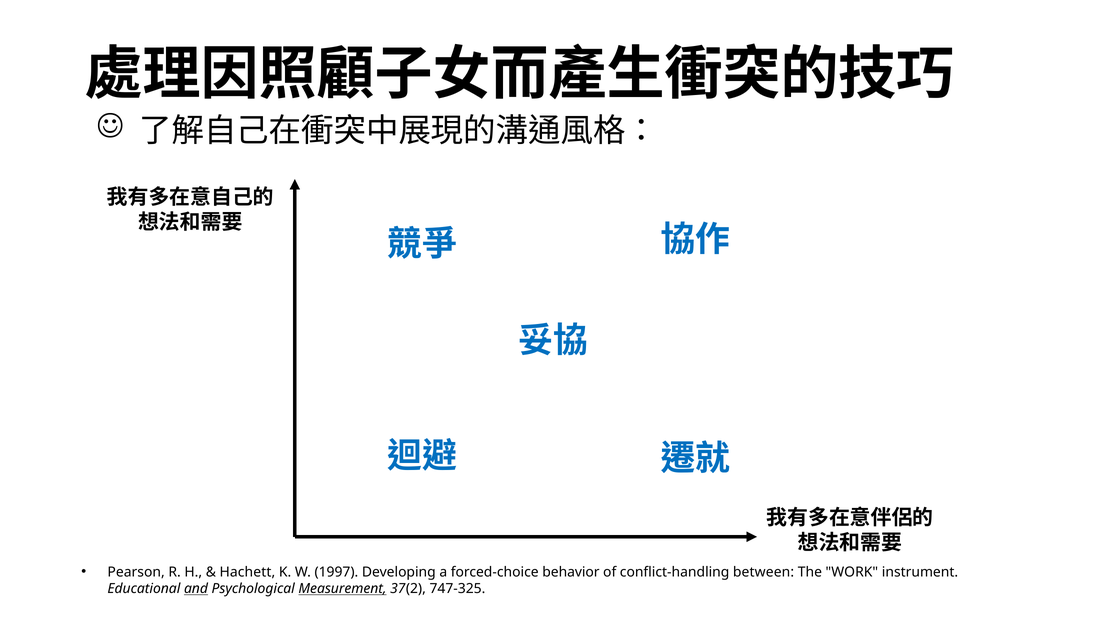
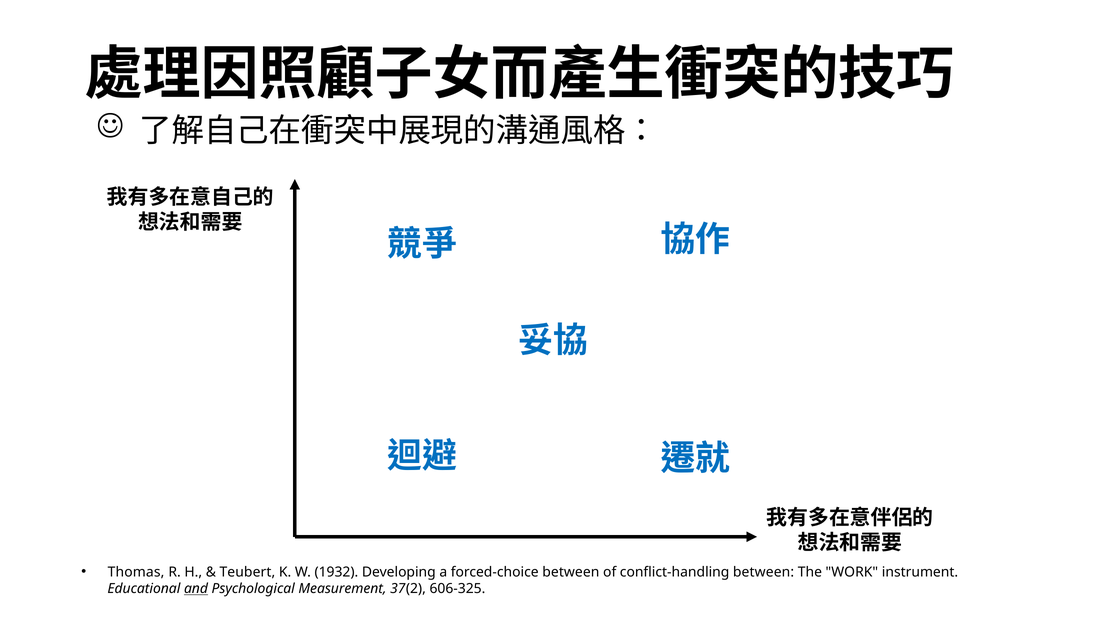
Pearson: Pearson -> Thomas (136, 572)
Hachett: Hachett -> Teubert (247, 572)
1997: 1997 -> 1932 (336, 572)
forced-choice behavior: behavior -> between (571, 572)
Measurement underline: present -> none (342, 589)
747-325: 747-325 -> 606-325 (457, 589)
